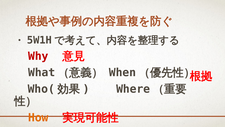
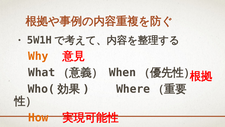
Why colour: red -> orange (38, 56)
